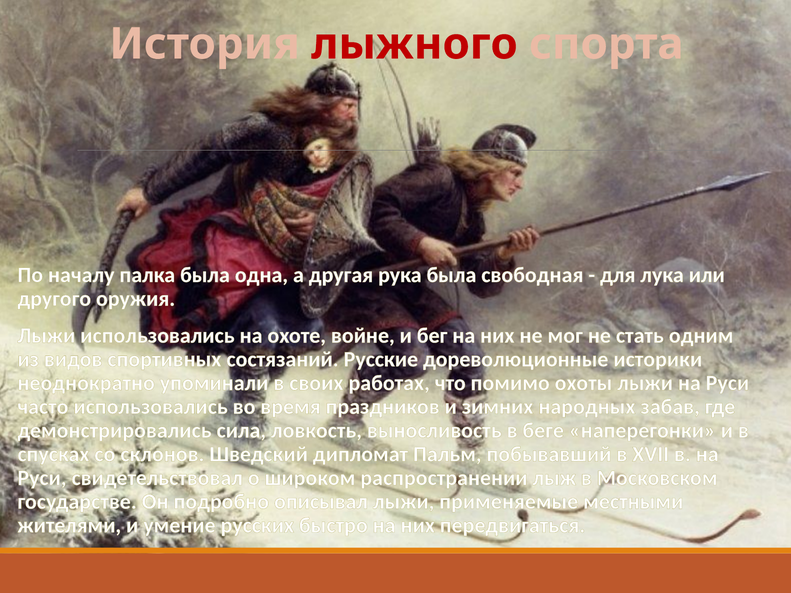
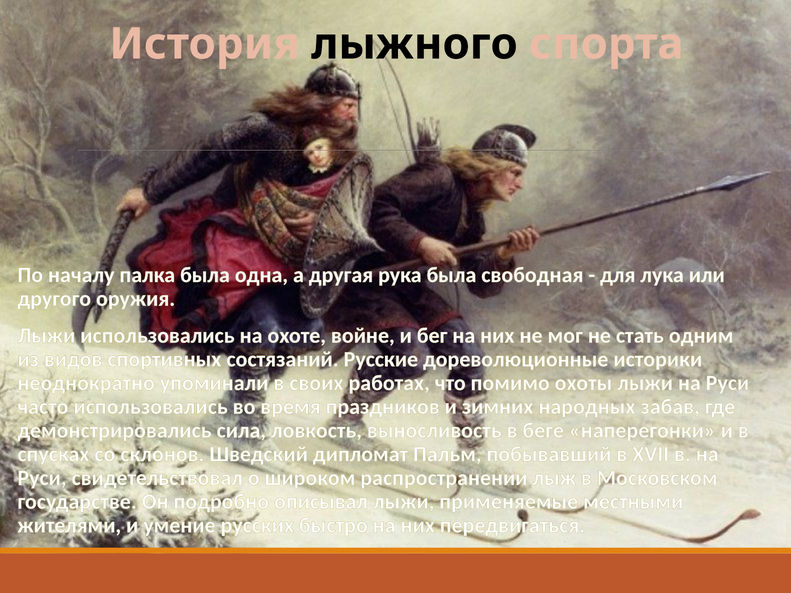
лыжного colour: red -> black (414, 44)
